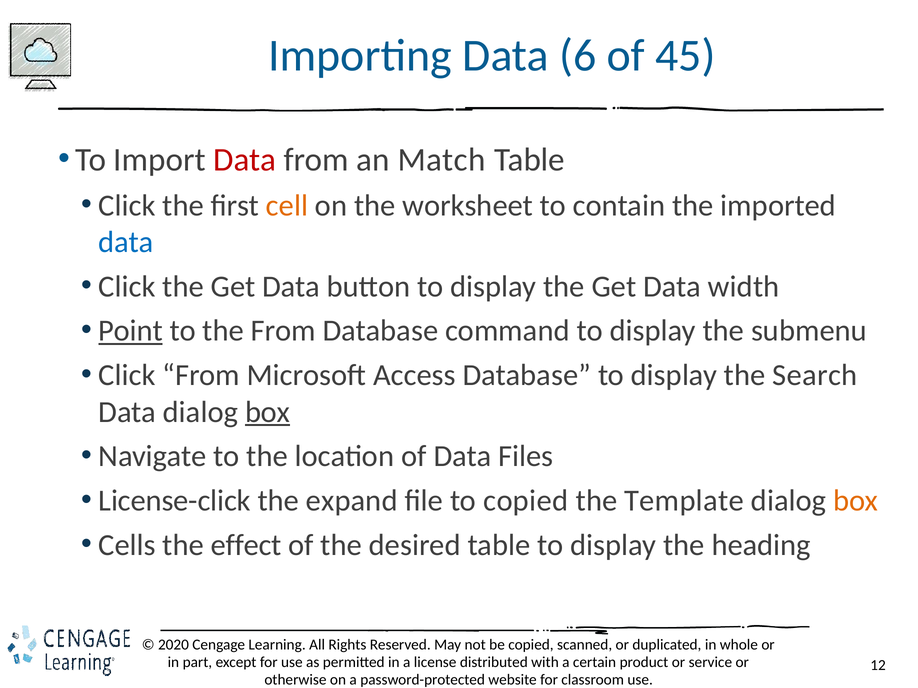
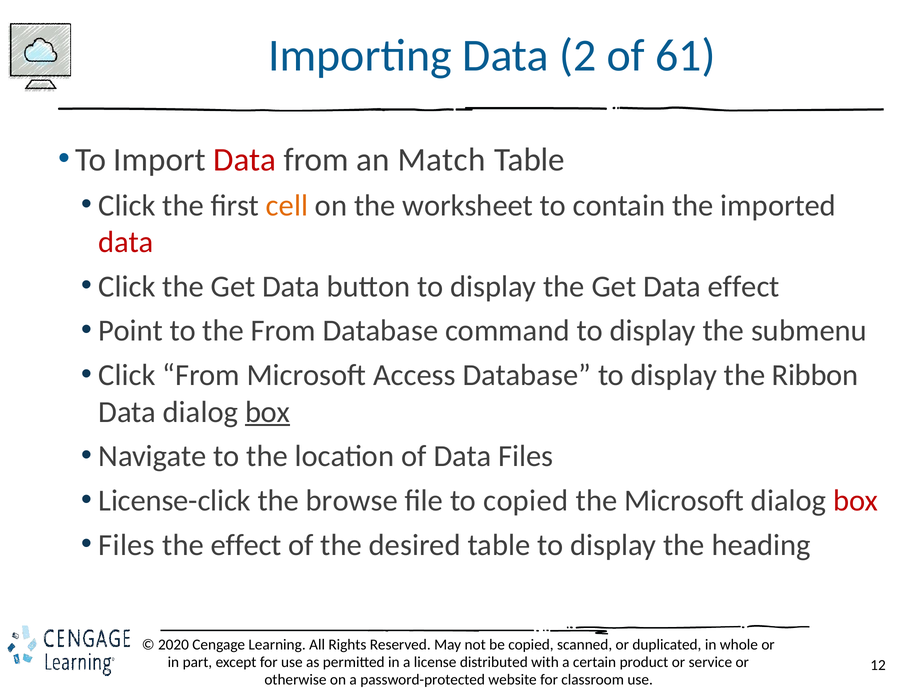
6: 6 -> 2 (578, 56)
45: 45 -> 61 (685, 56)
data colour: blue -> red (126, 242)
Data width: width -> effect (744, 287)
Point underline: present -> none (131, 331)
Search: Search -> Ribbon (815, 375)
expand: expand -> browse (352, 501)
the Template: Template -> Microsoft (684, 501)
box colour: orange -> red (856, 501)
Cells: Cells -> Files (127, 545)
